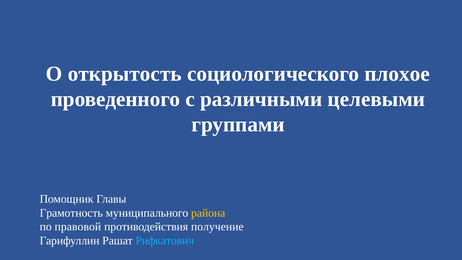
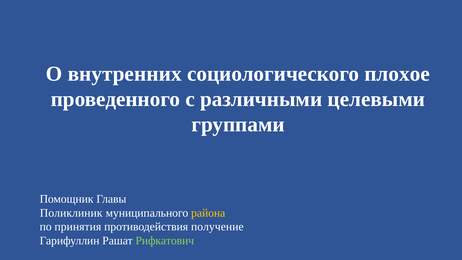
открытость: открытость -> внутренних (125, 74)
Грамотность: Грамотность -> Поликлиник (71, 213)
правовой: правовой -> принятия (78, 227)
Рифкатович colour: light blue -> light green (165, 241)
